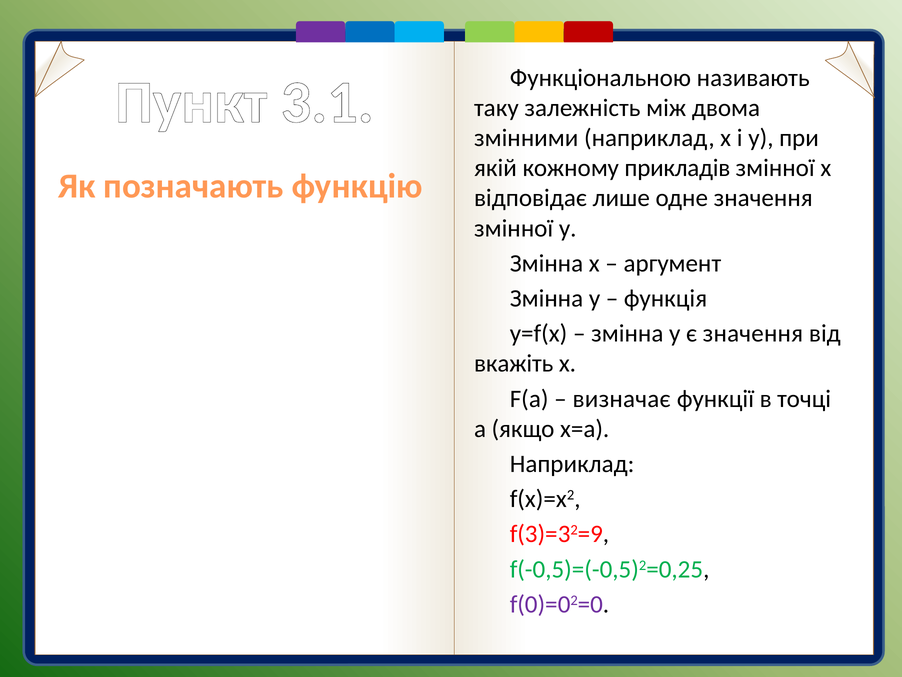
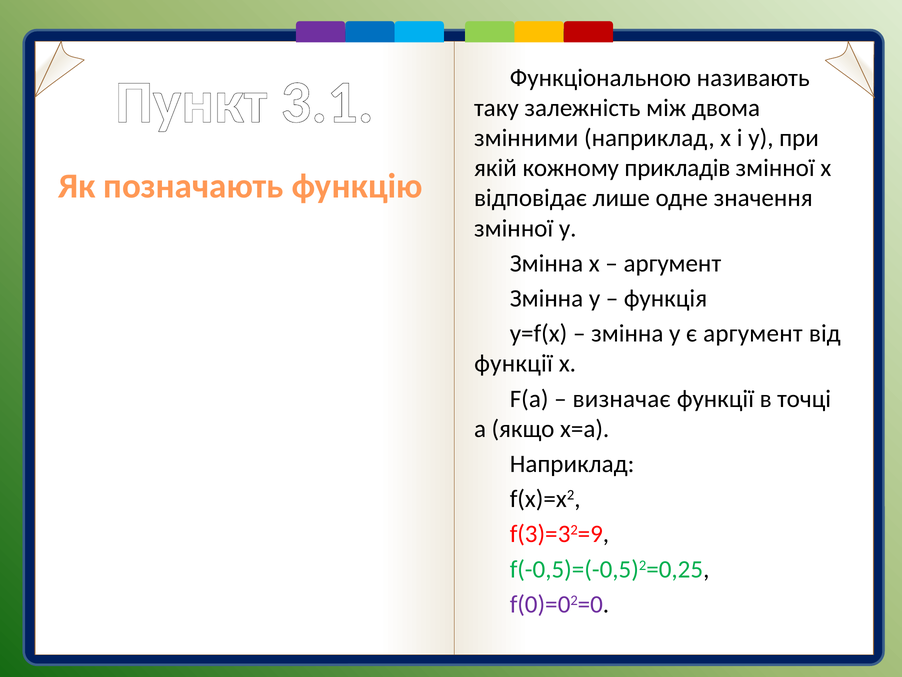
є значення: значення -> аргумент (753, 333)
вкажіть: вкажіть -> функції (514, 363)
